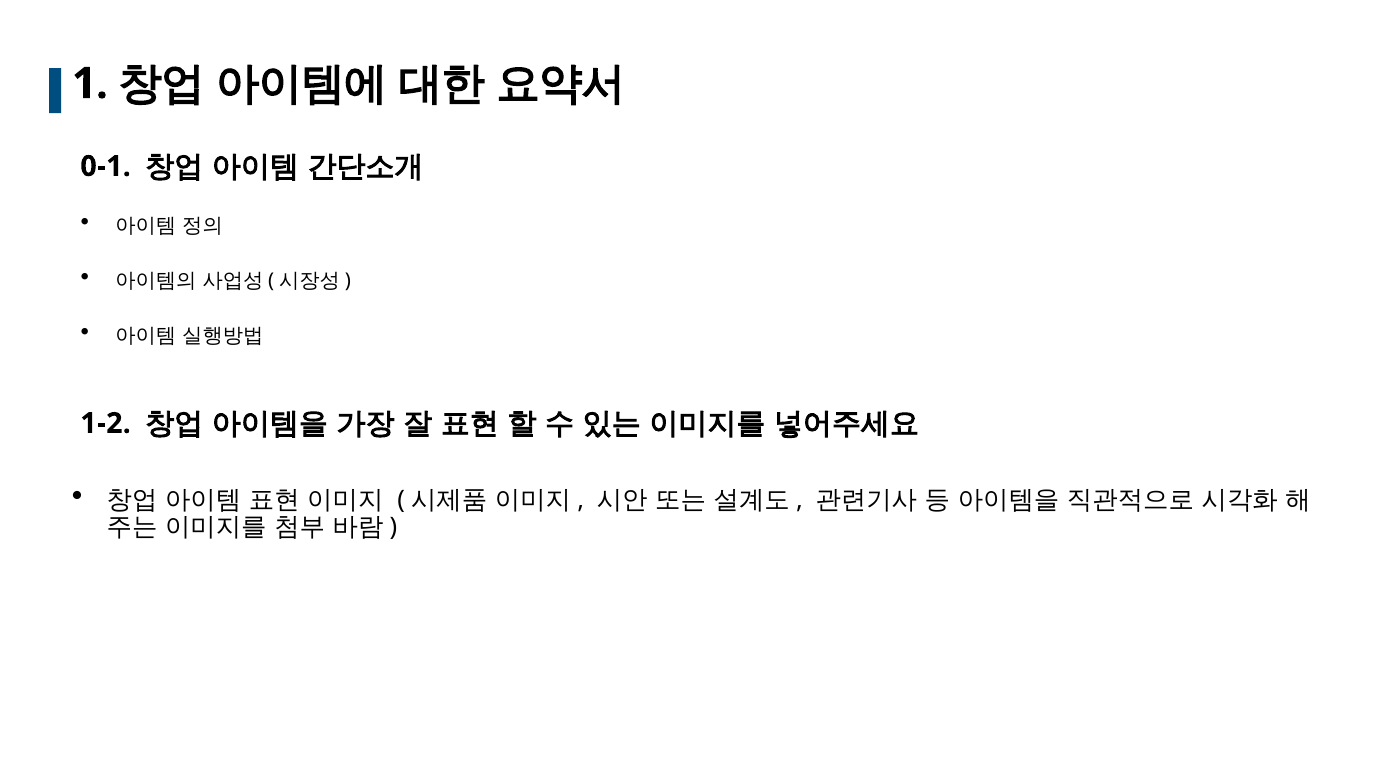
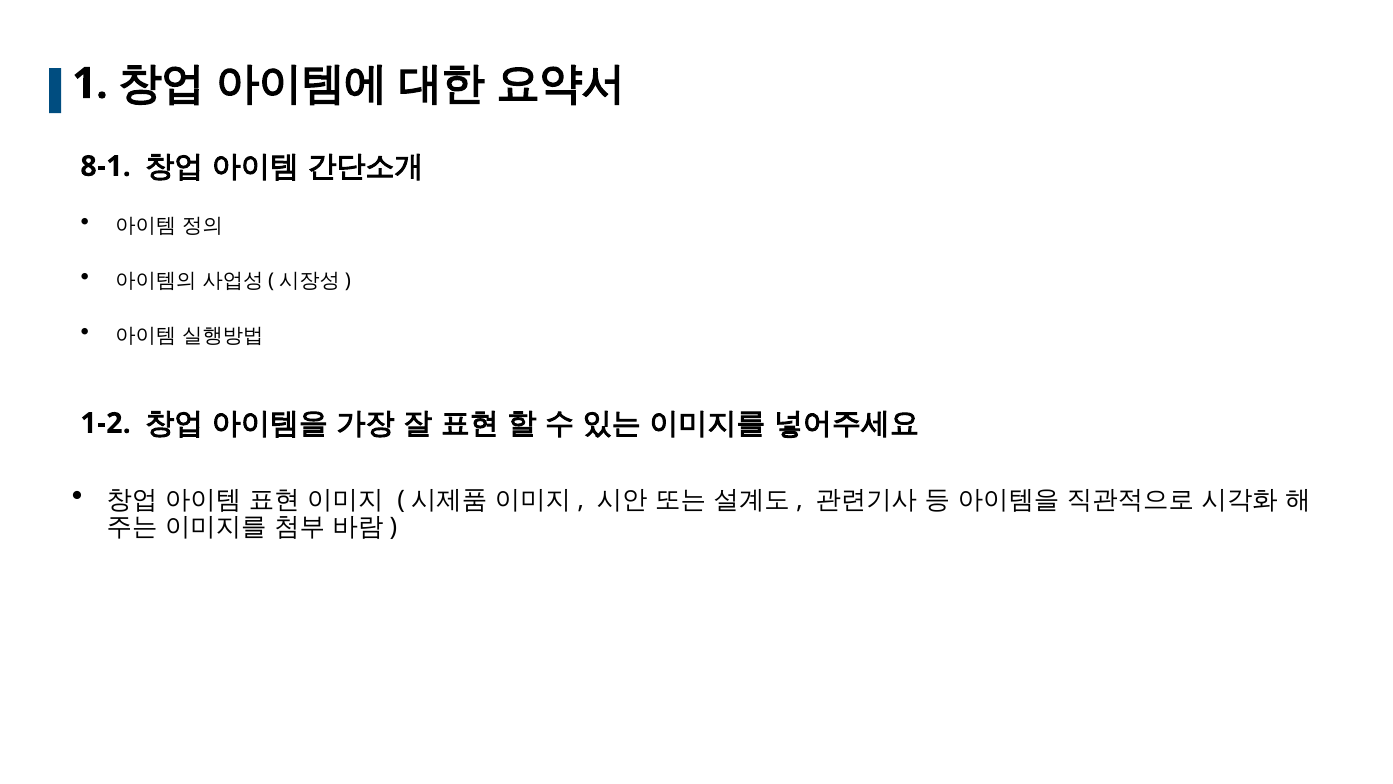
0-1: 0-1 -> 8-1 (106, 166)
